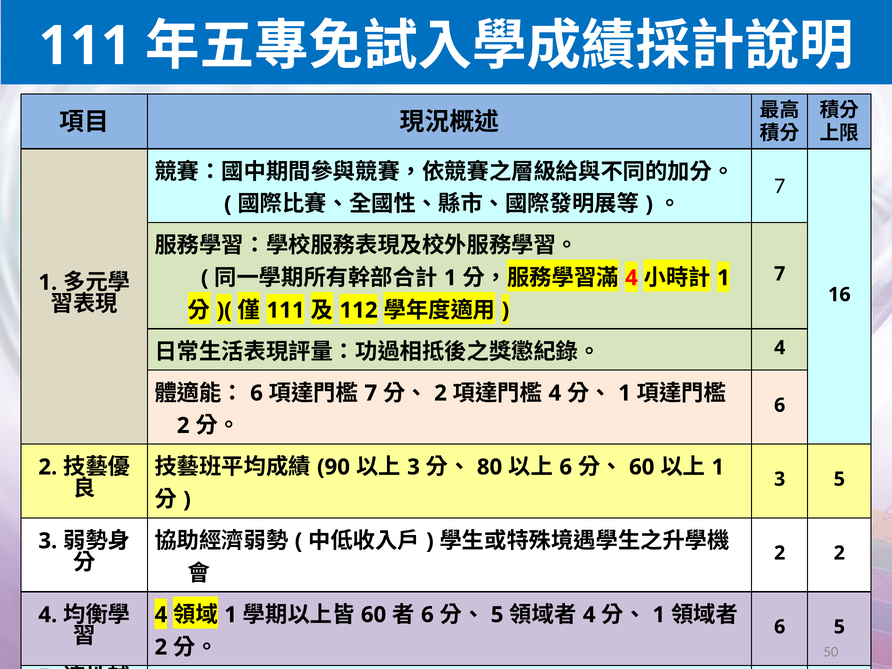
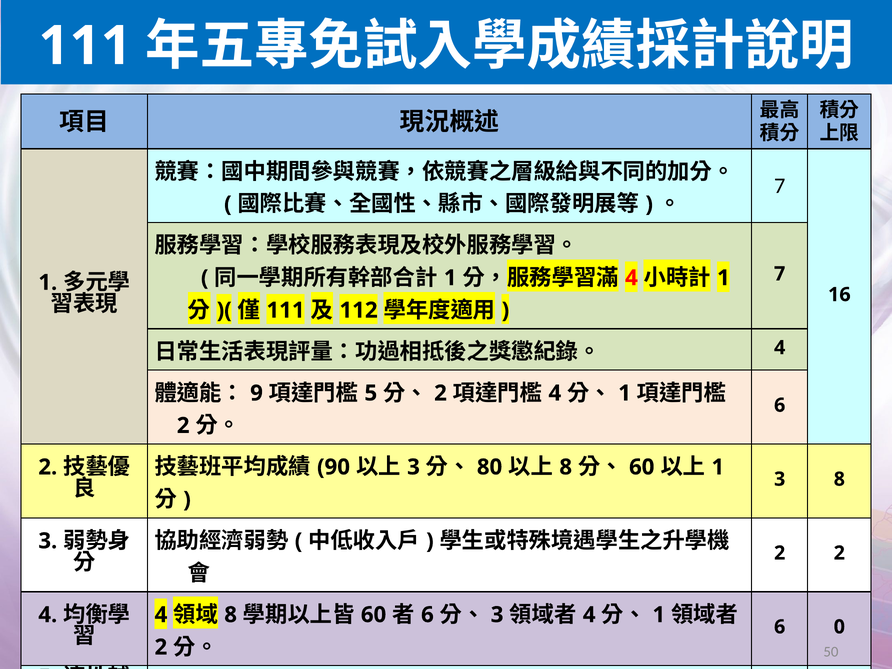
6: 6 -> 9 (257, 393)
7: 7 -> 5 (371, 393)
6: 6 -> 8 (566, 467)
3 5: 5 -> 8 (839, 479)
1: 1 -> 8 (231, 615)
5: 5 -> 3 (497, 615)
6 5: 5 -> 0 (839, 627)
